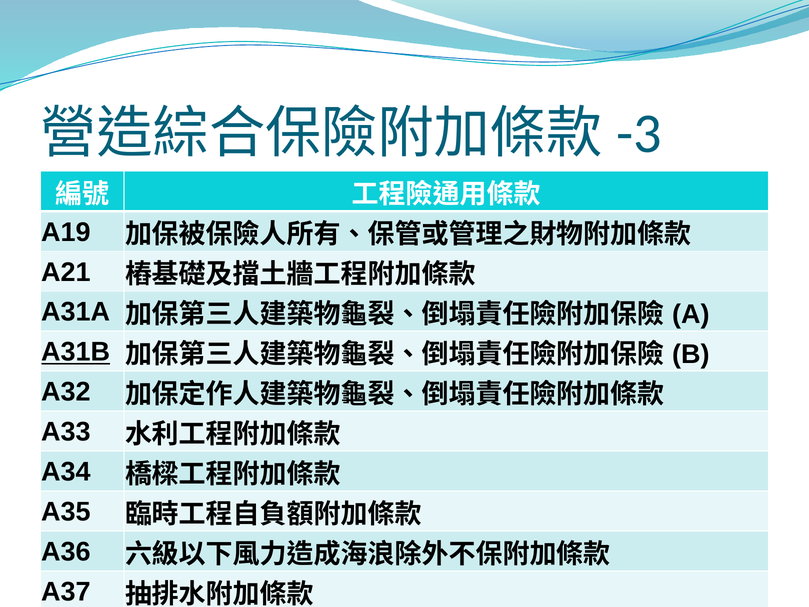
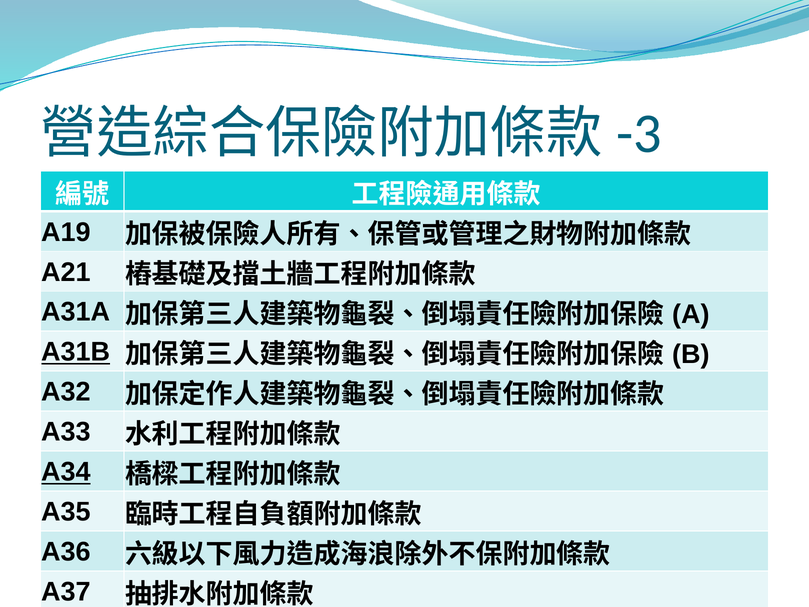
A34 underline: none -> present (66, 472)
